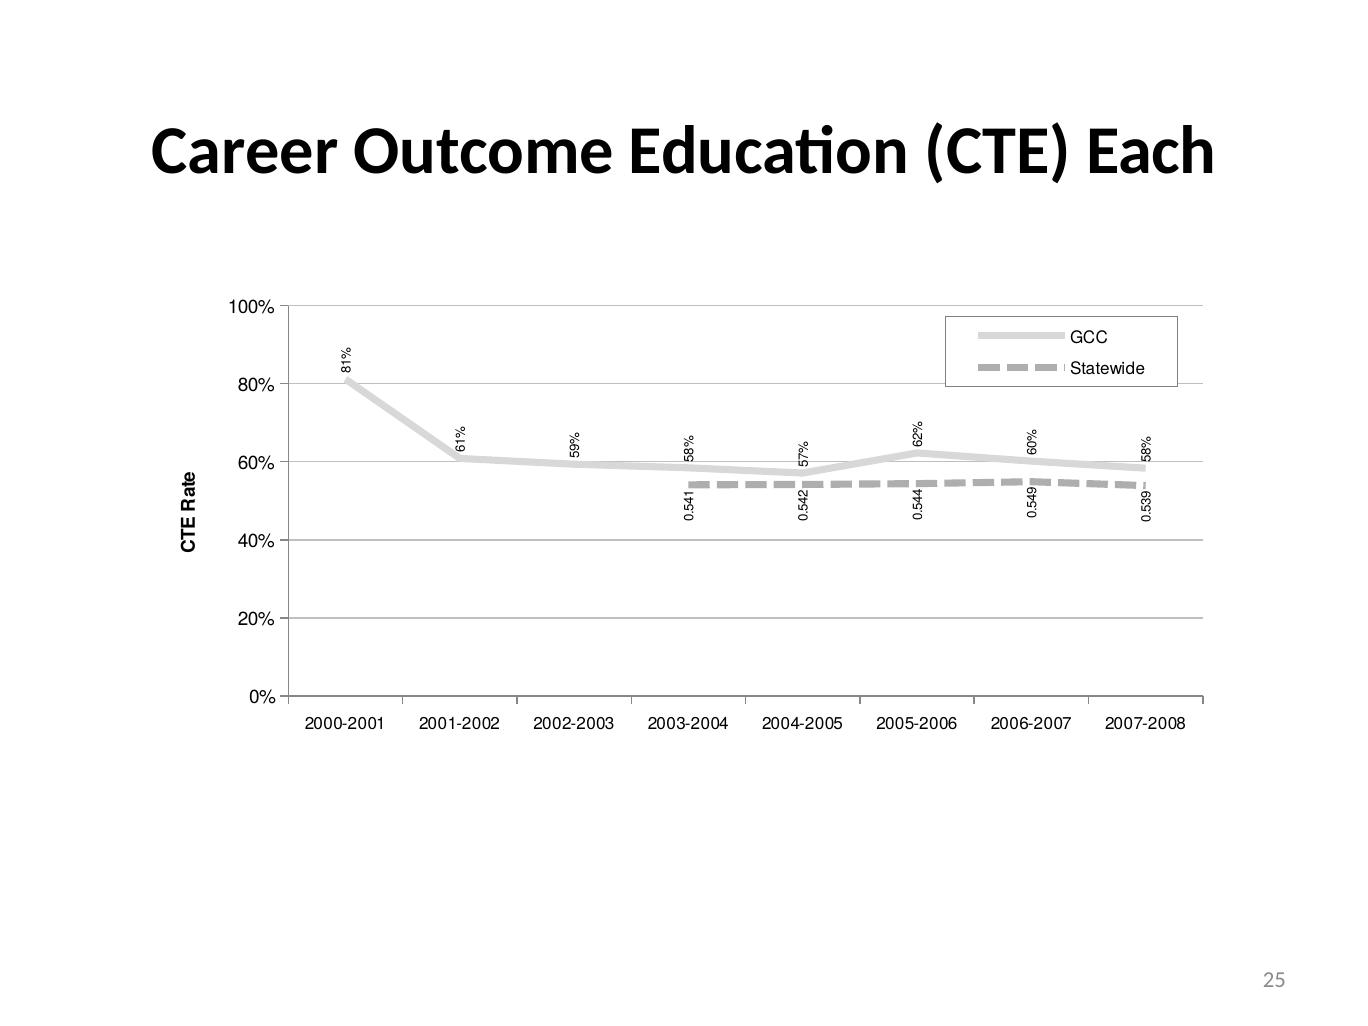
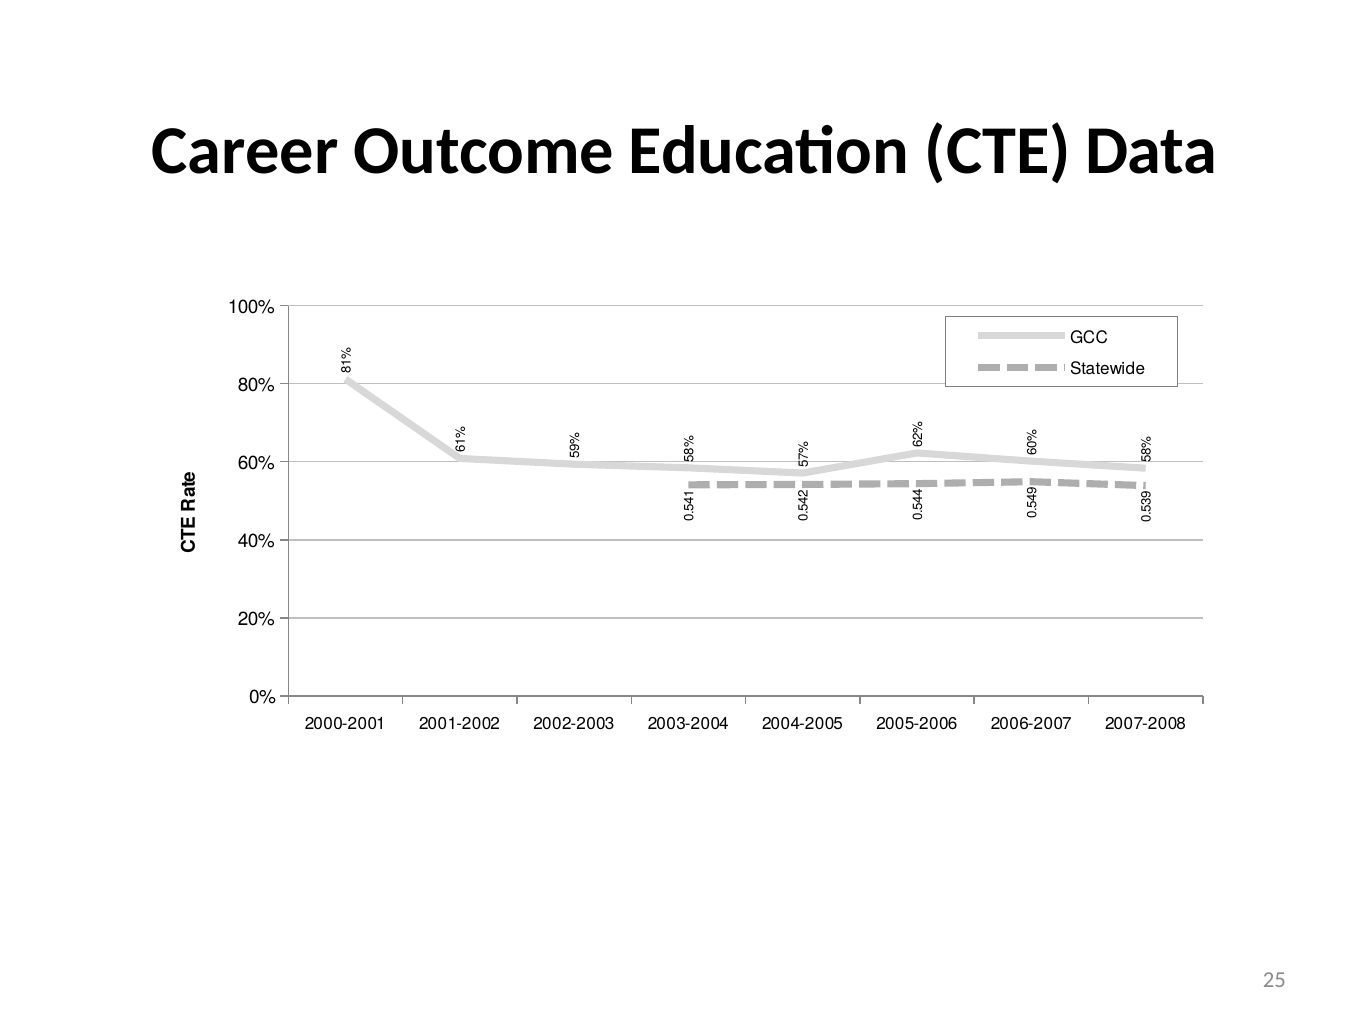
Each: Each -> Data (1151, 150)
